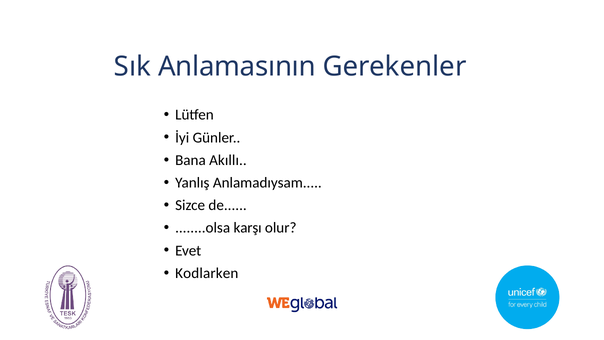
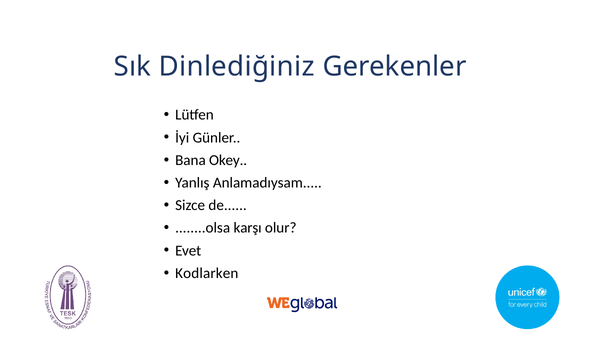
Anlamasının: Anlamasının -> Dinlediğiniz (237, 66)
Akıllı: Akıllı -> Okey (228, 160)
